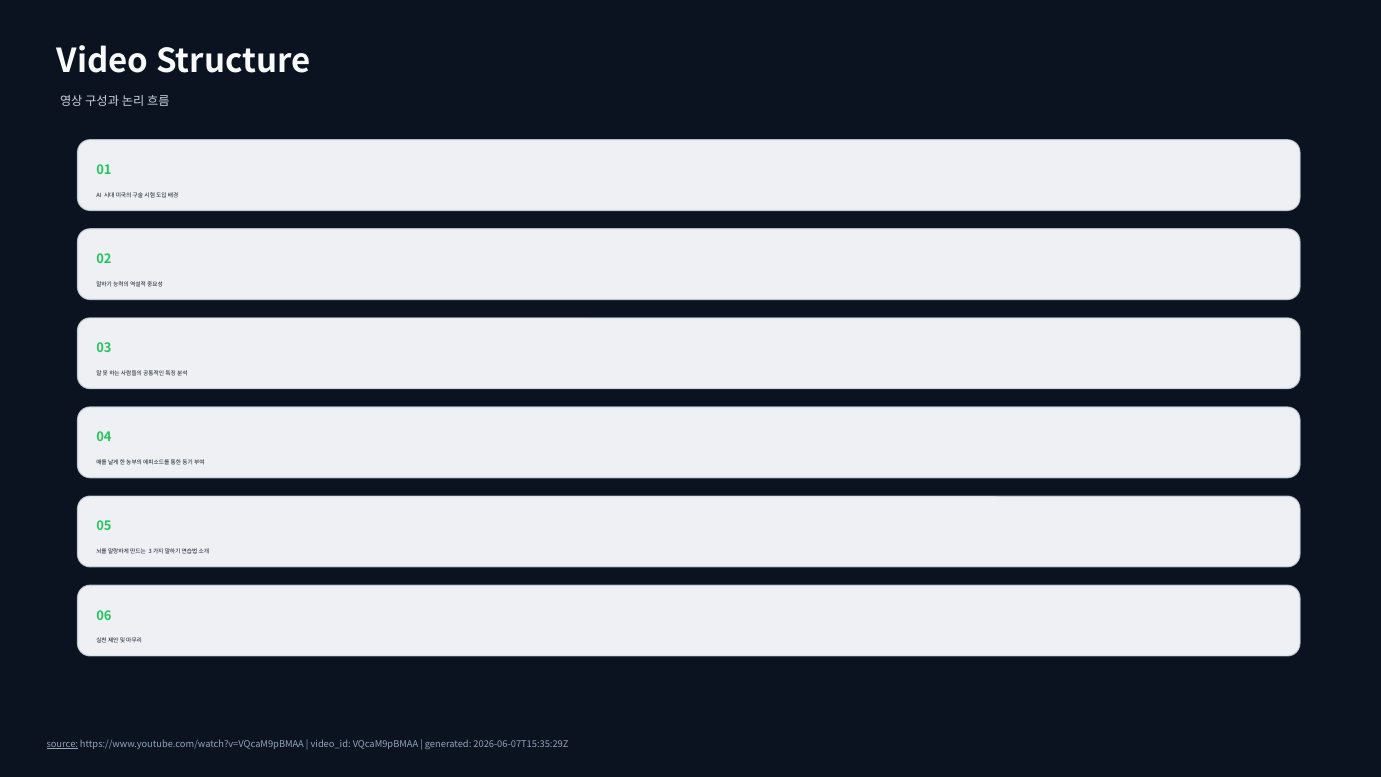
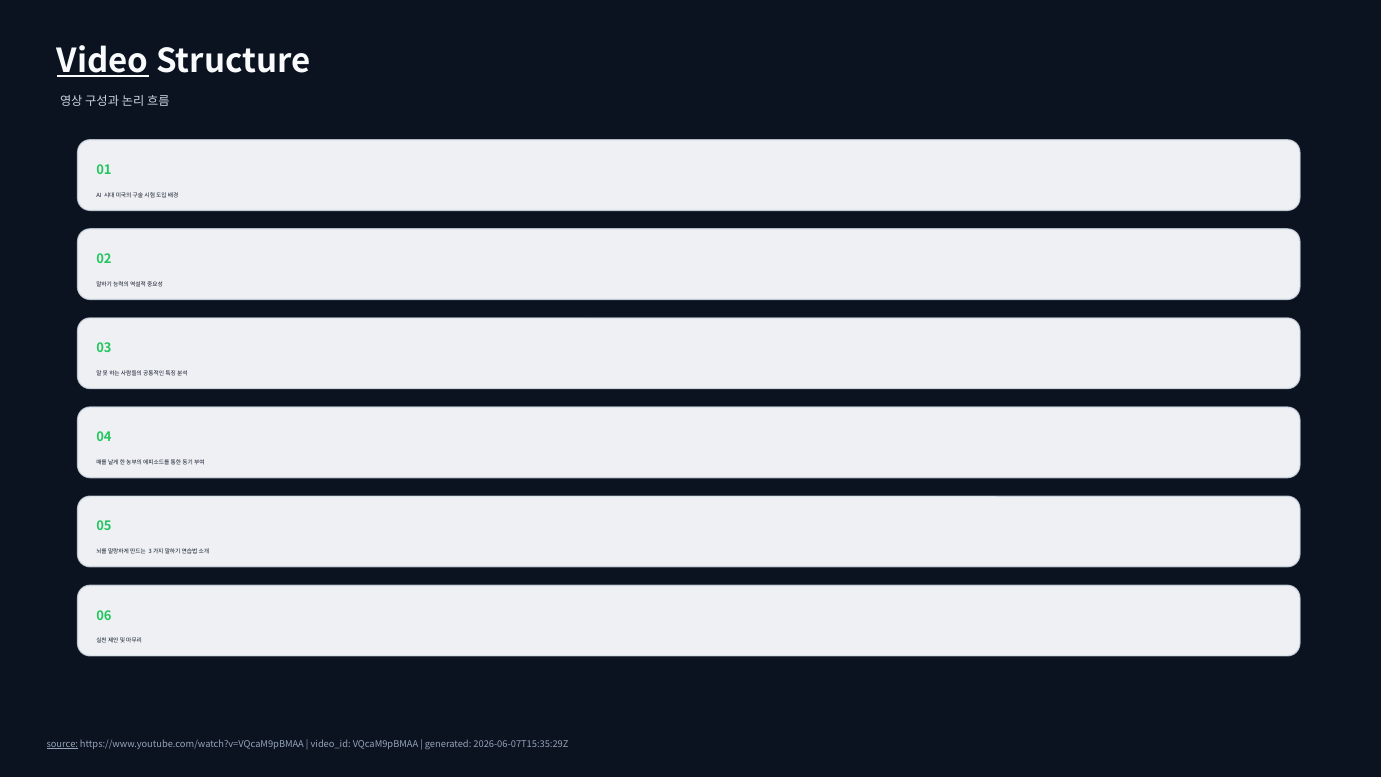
Video underline: none -> present (103, 62)
